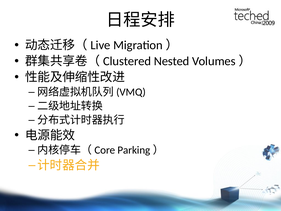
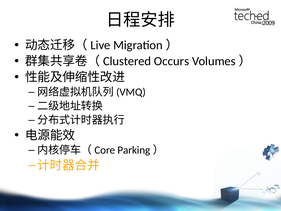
Nested: Nested -> Occurs (172, 61)
